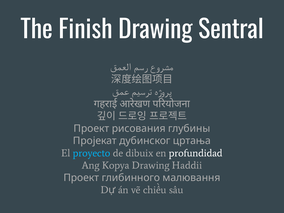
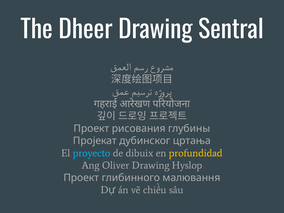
Finish: Finish -> Dheer (86, 30)
profundidad colour: white -> yellow (196, 153)
Kopya: Kopya -> Oliver (116, 165)
Haddii: Haddii -> Hyslop (187, 165)
